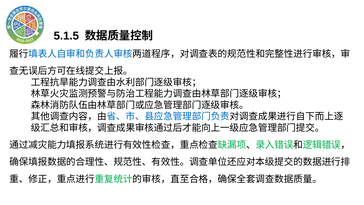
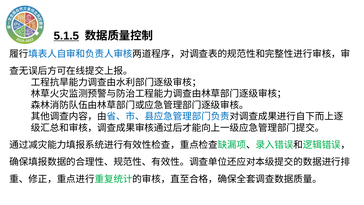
5.1.5 underline: none -> present (66, 36)
